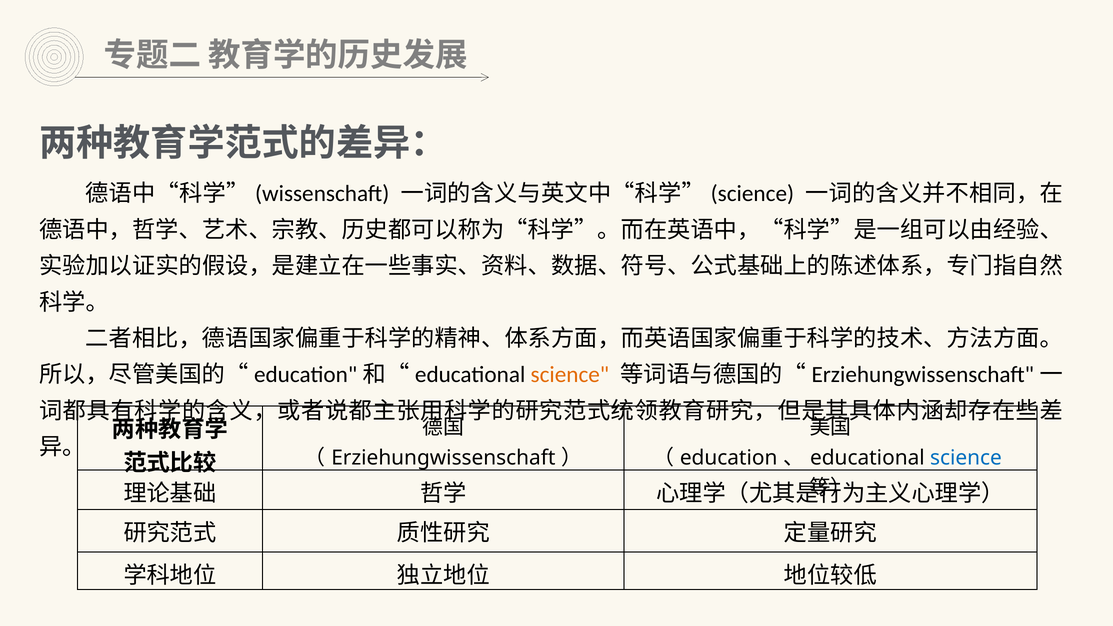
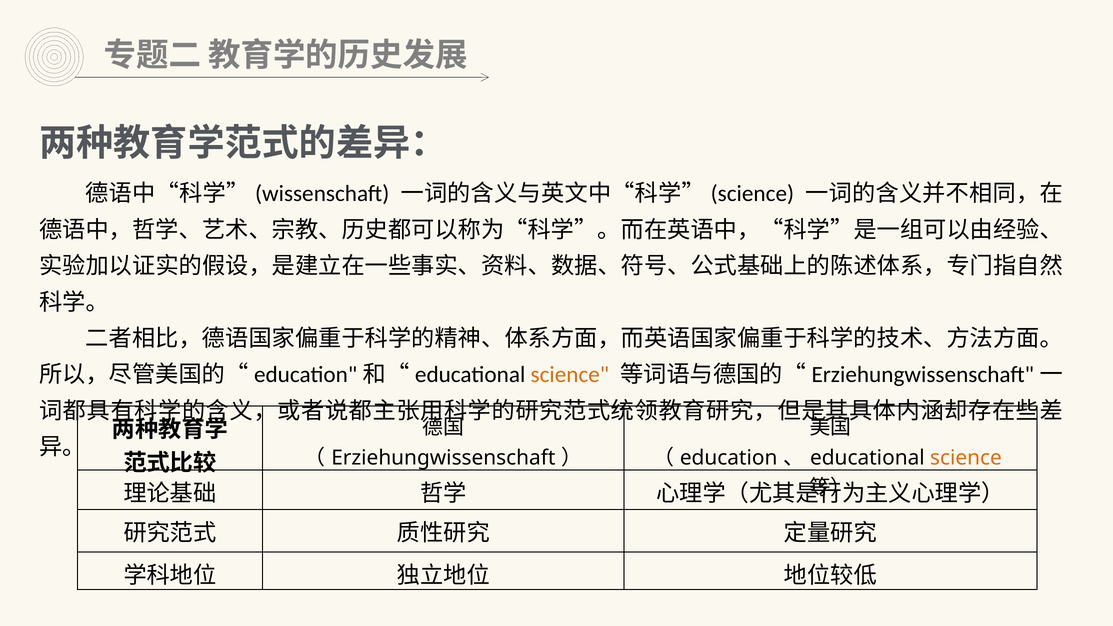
science colour: blue -> orange (966, 458)
